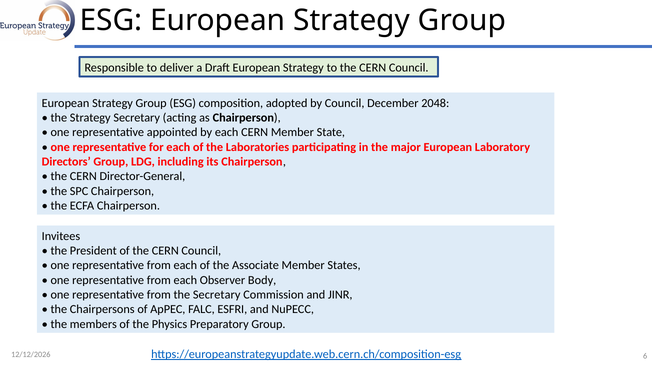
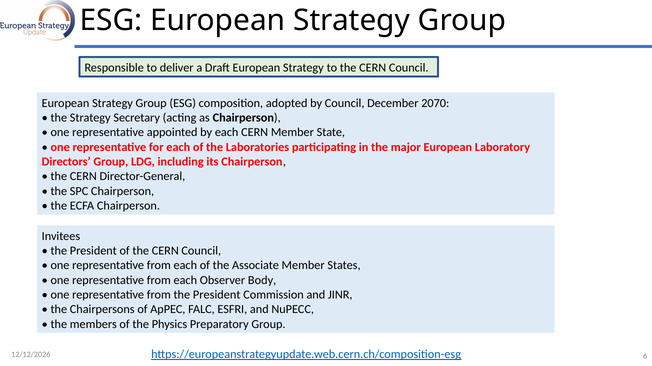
2048: 2048 -> 2070 (435, 103)
from the Secretary: Secretary -> President (217, 295)
